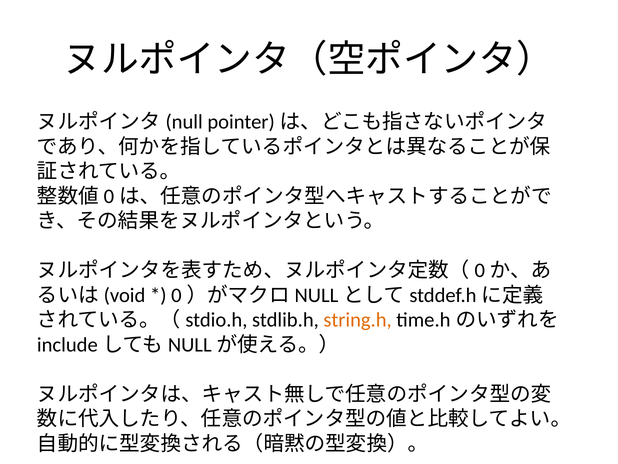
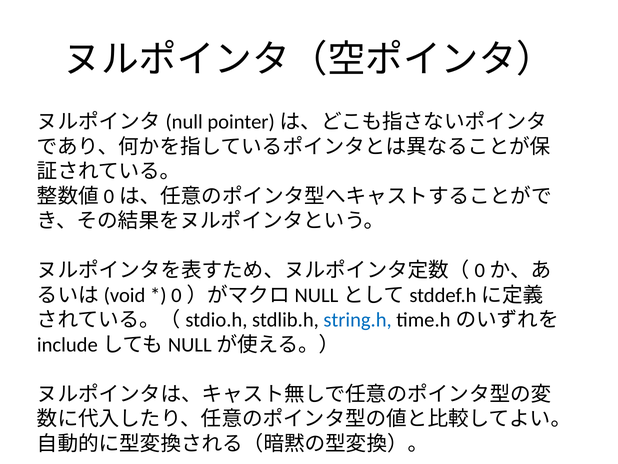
string.h colour: orange -> blue (358, 320)
